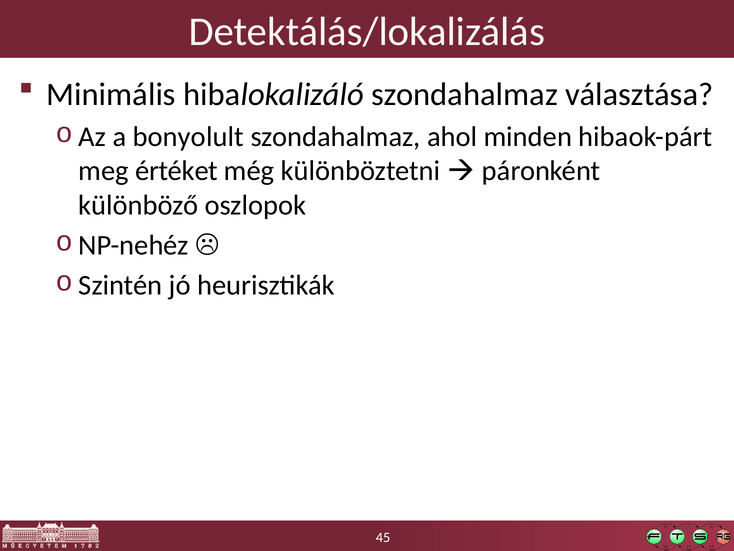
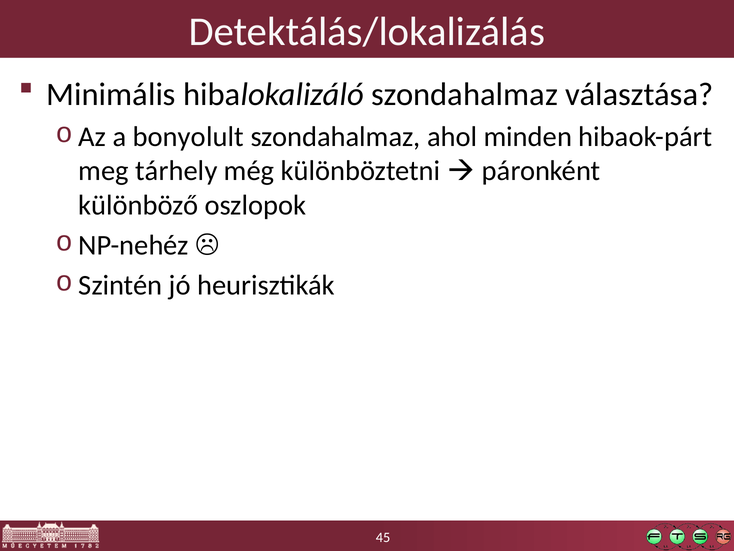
értéket: értéket -> tárhely (176, 171)
